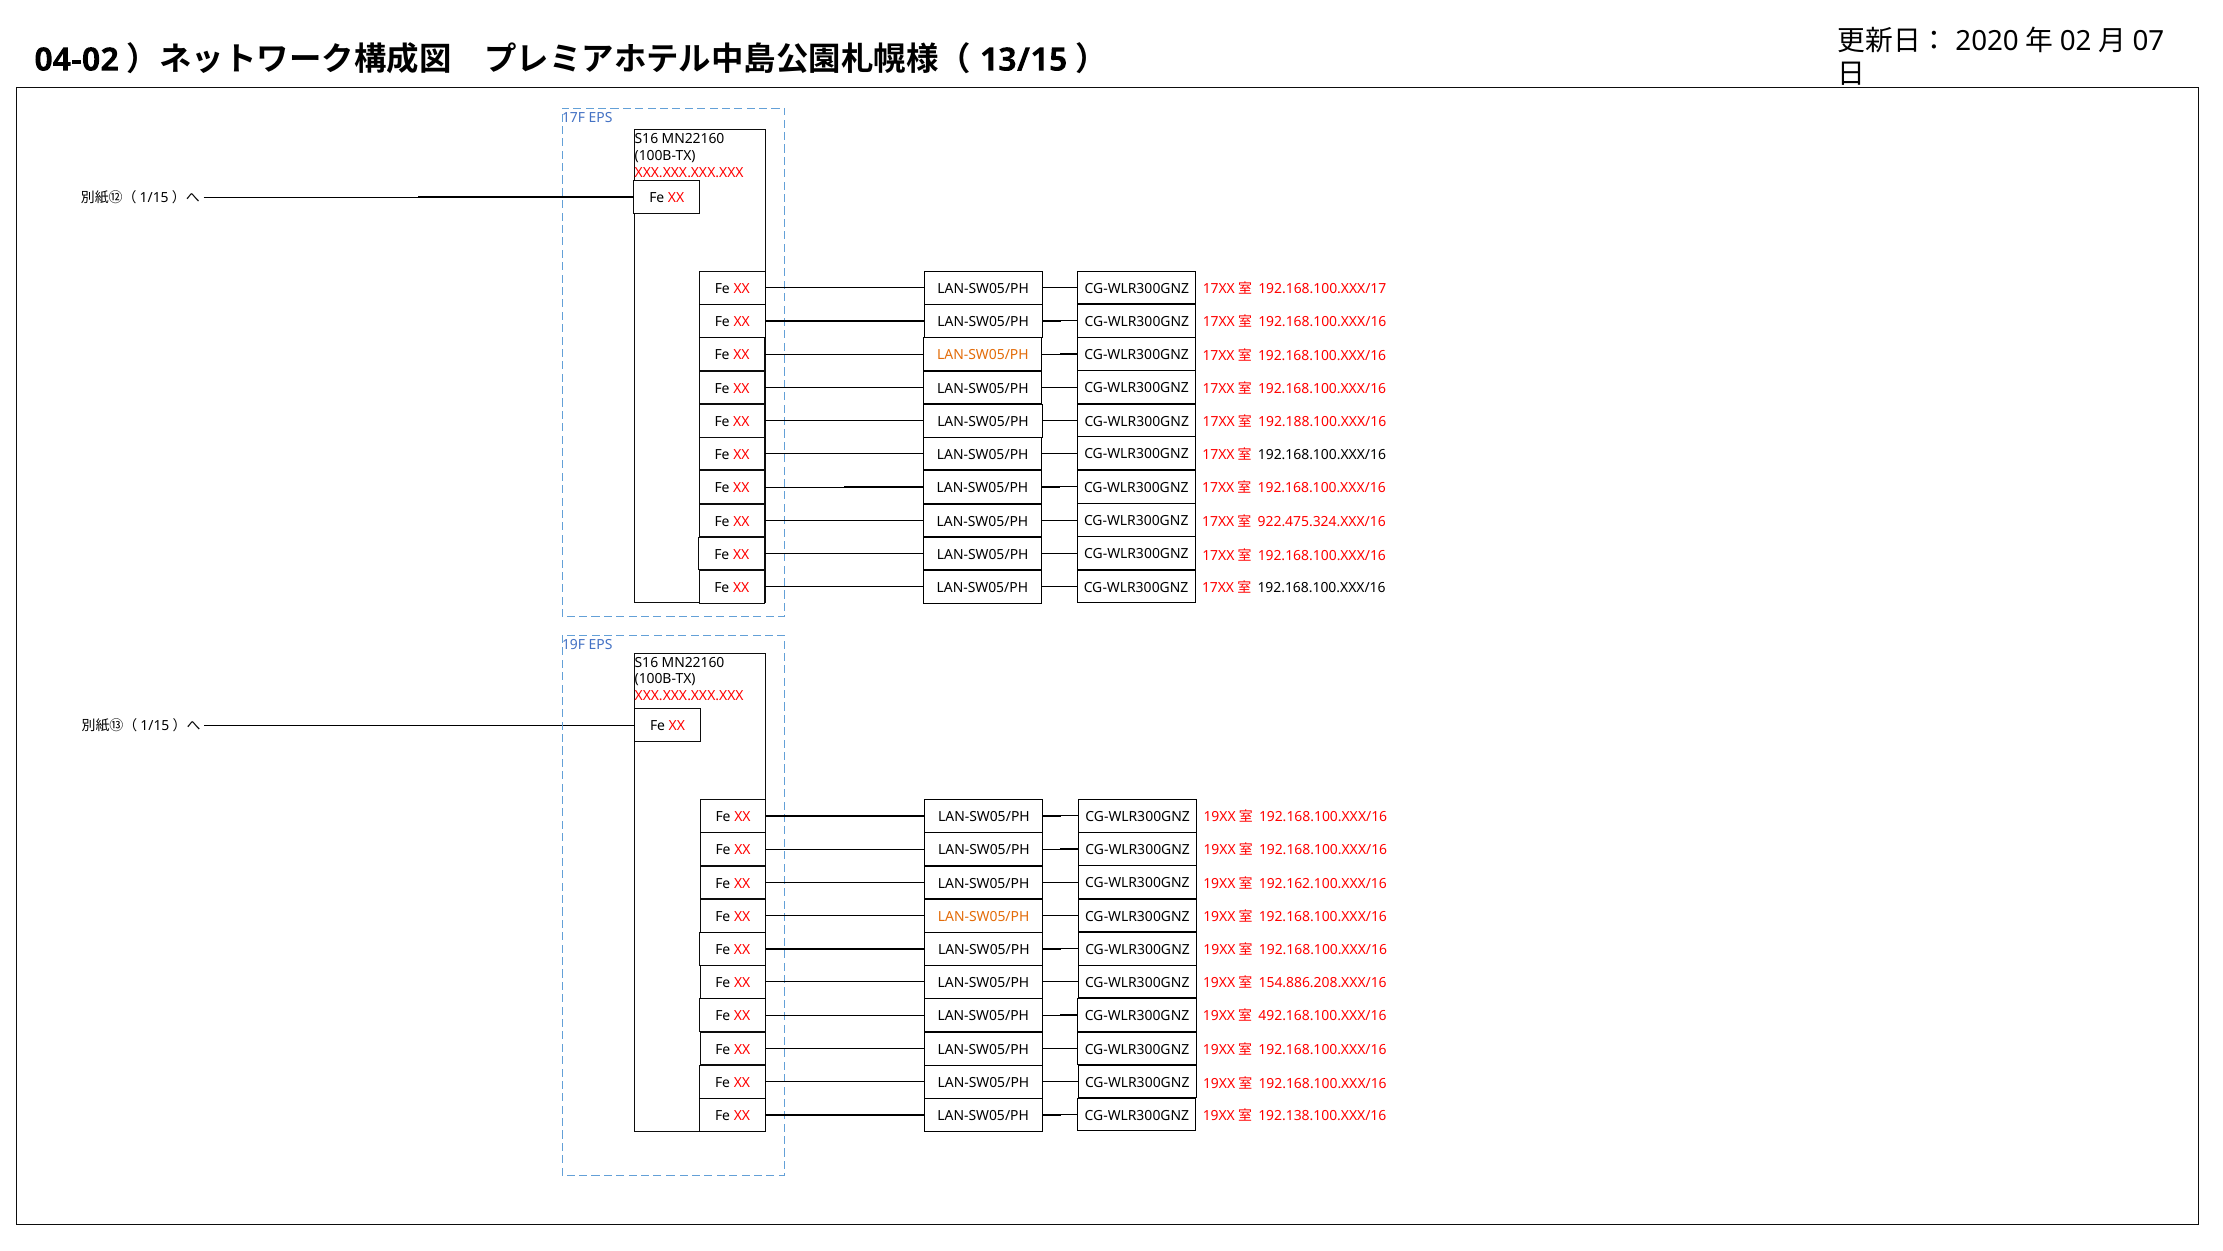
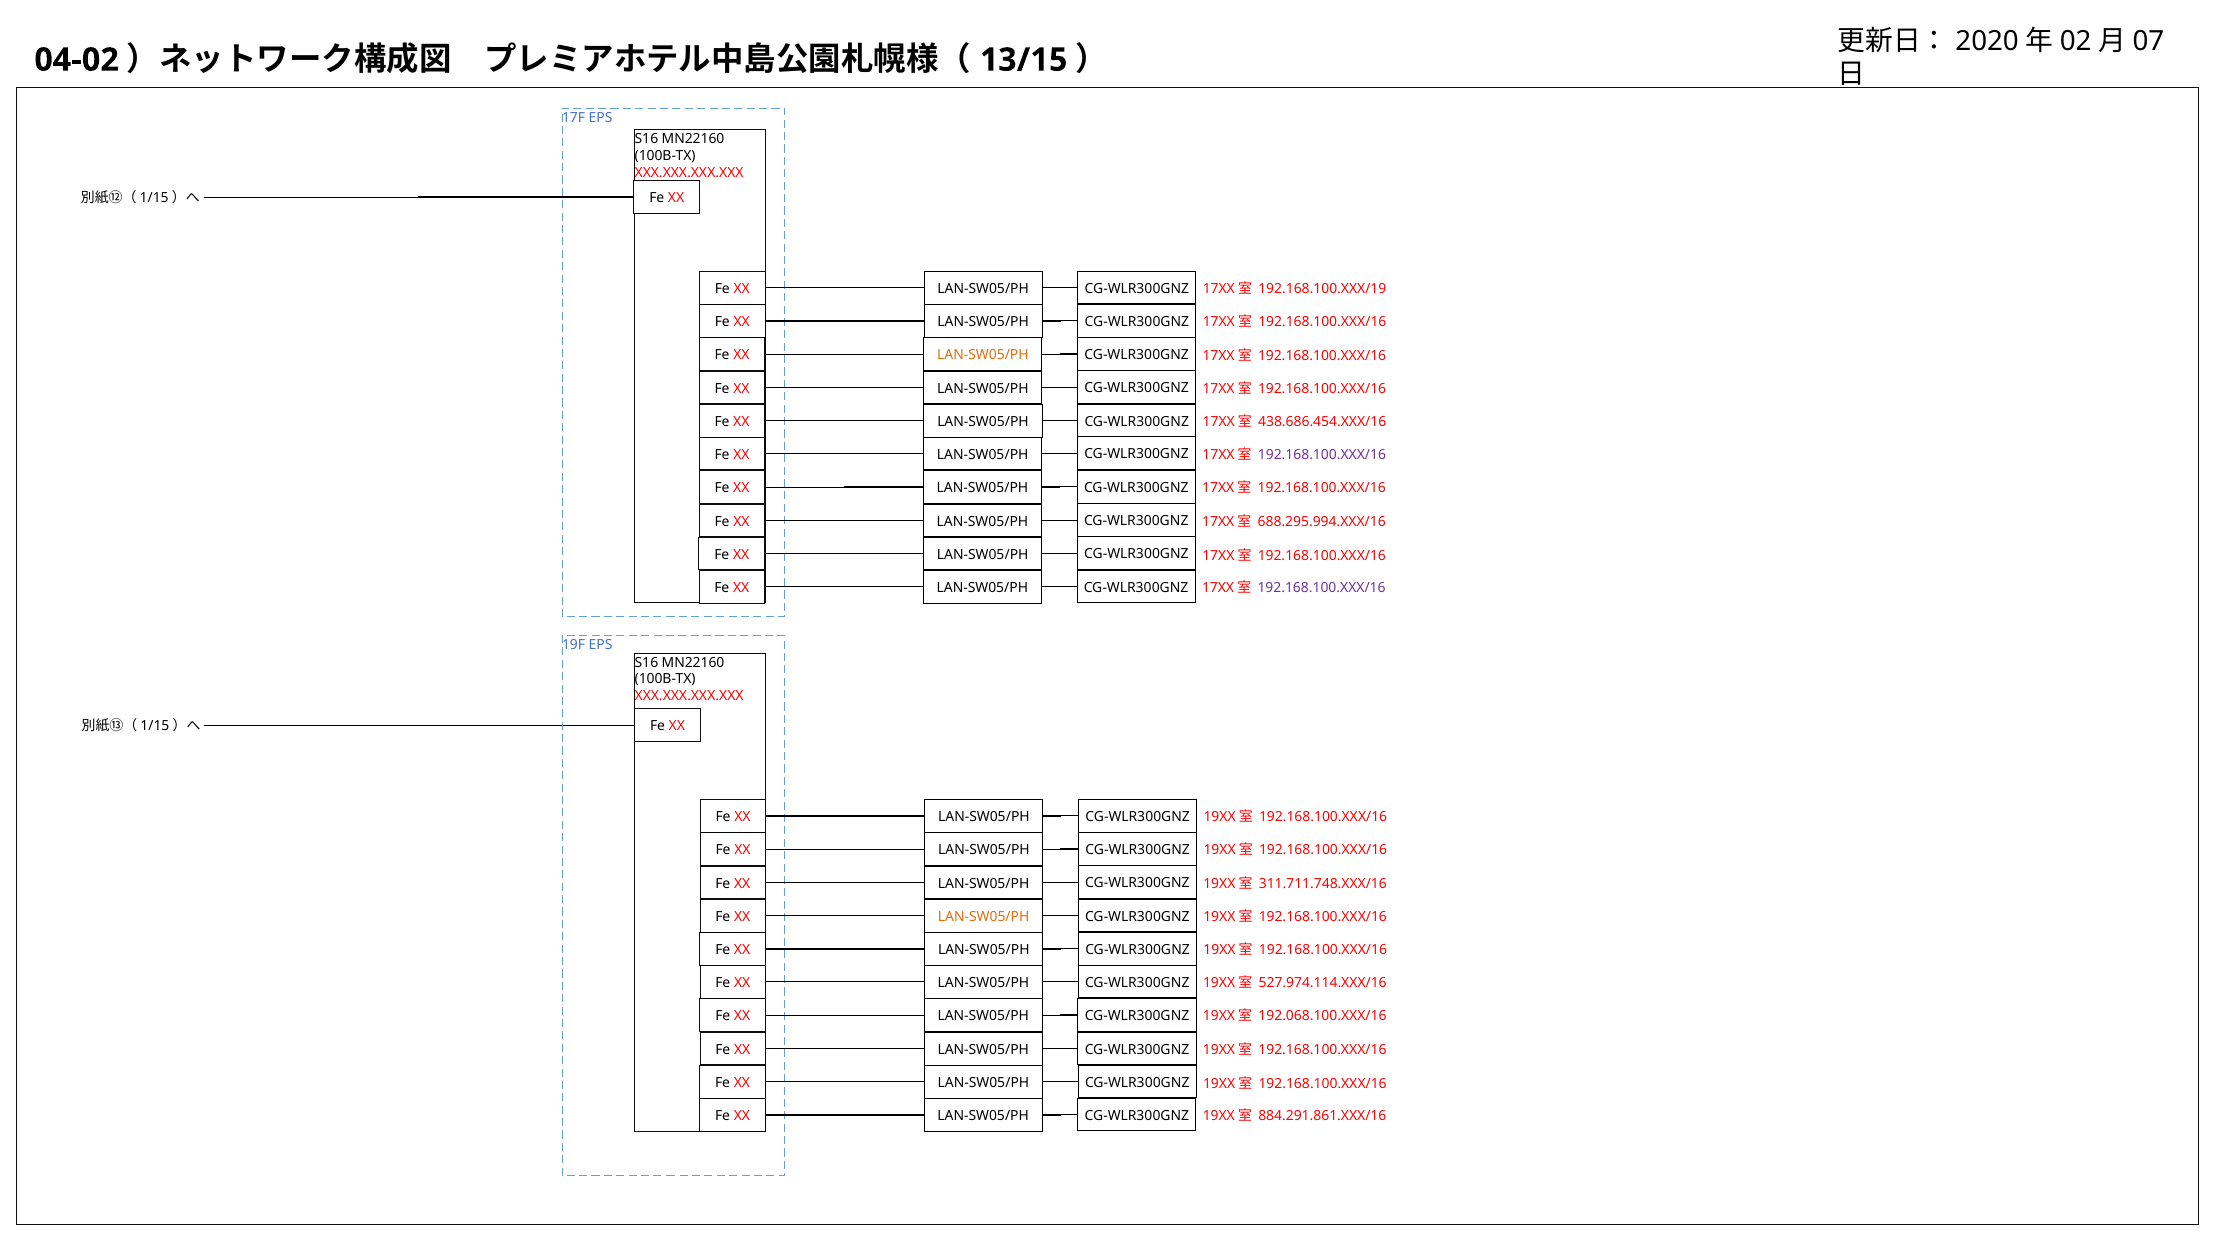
192.168.100.XXX/17: 192.168.100.XXX/17 -> 192.168.100.XXX/19 (1322, 289)
192.188.100.XXX/16: 192.188.100.XXX/16 -> 438.686.454.XXX/16 (1322, 422)
192.168.100.XXX/16 colour: black -> purple (1322, 454)
922.475.324.XXX/16: 922.475.324.XXX/16 -> 688.295.994.XXX/16 (1322, 521)
192.168.100.XXX/16 colour: black -> purple (1322, 588)
192.162.100.XXX/16: 192.162.100.XXX/16 -> 311.711.748.XXX/16 (1323, 883)
154.886.208.XXX/16: 154.886.208.XXX/16 -> 527.974.114.XXX/16 (1323, 982)
492.168.100.XXX/16: 492.168.100.XXX/16 -> 192.068.100.XXX/16 (1322, 1016)
192.138.100.XXX/16: 192.138.100.XXX/16 -> 884.291.861.XXX/16 (1322, 1115)
